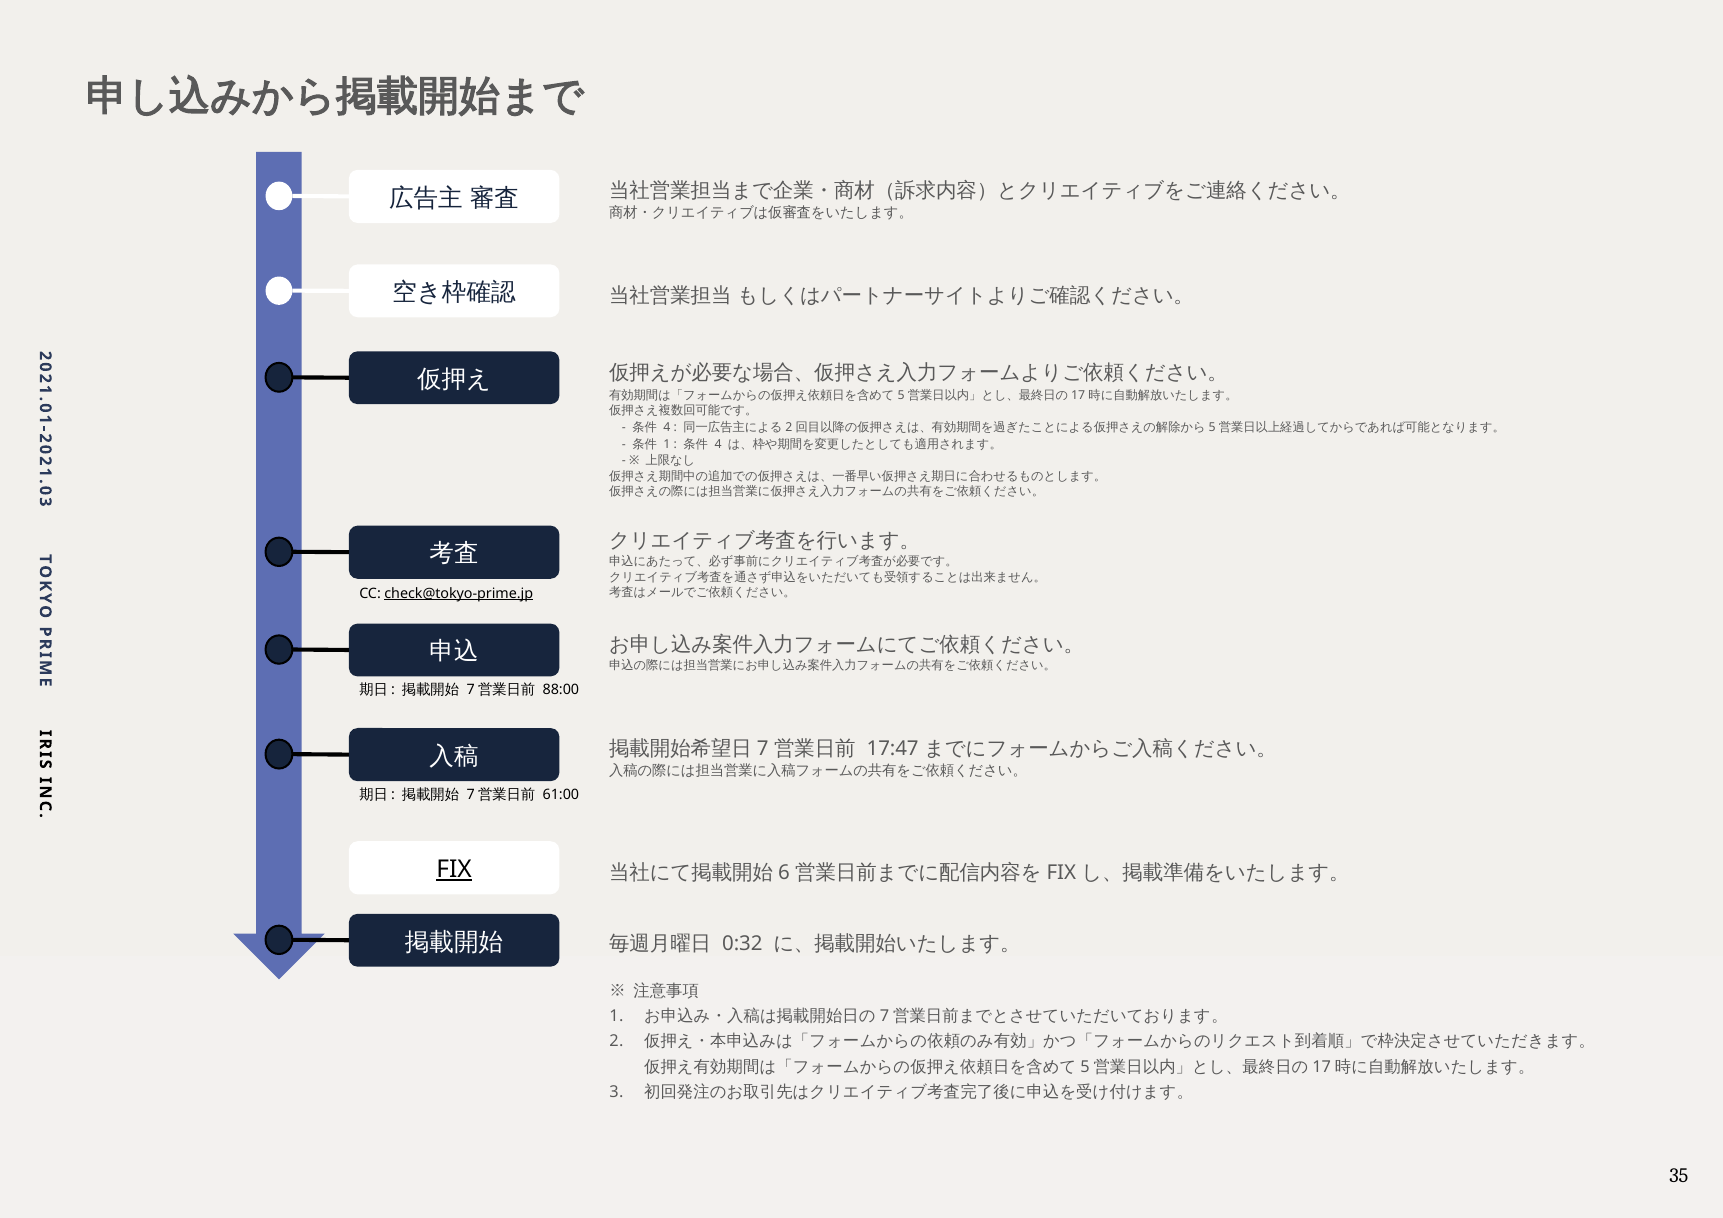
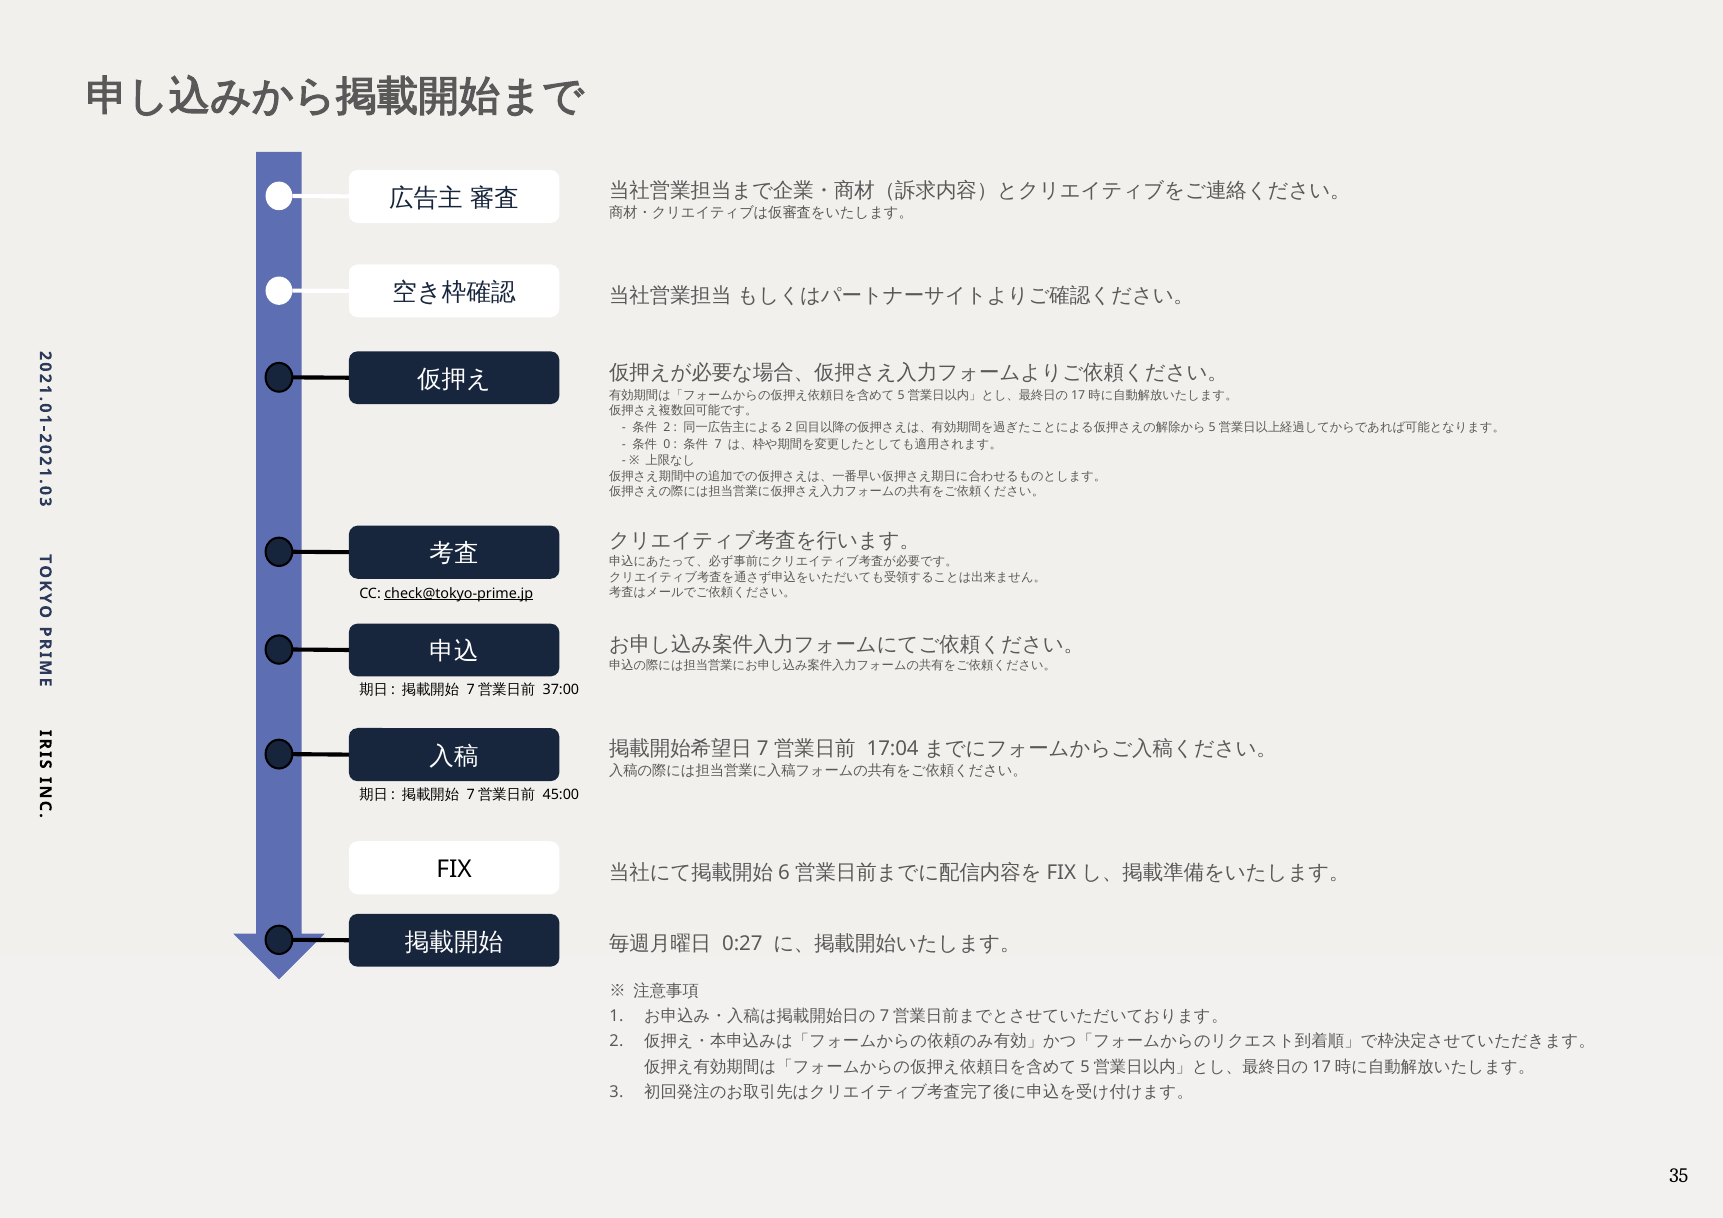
4: 4 -> 2 (667, 427)
1: 1 -> 0 (667, 444)
4: 4 -> 7 (718, 444)
88:00: 88:00 -> 37:00 (561, 690)
17:47: 17:47 -> 17:04 (893, 749)
61:00: 61:00 -> 45:00 (561, 795)
FIX underline: present -> none (454, 870)
0:32: 0:32 -> 0:27 (742, 944)
